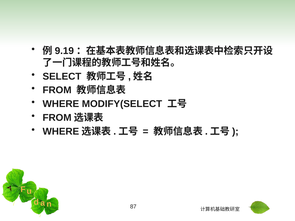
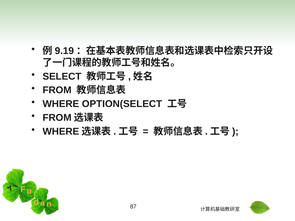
MODIFY(SELECT: MODIFY(SELECT -> OPTION(SELECT (122, 104)
